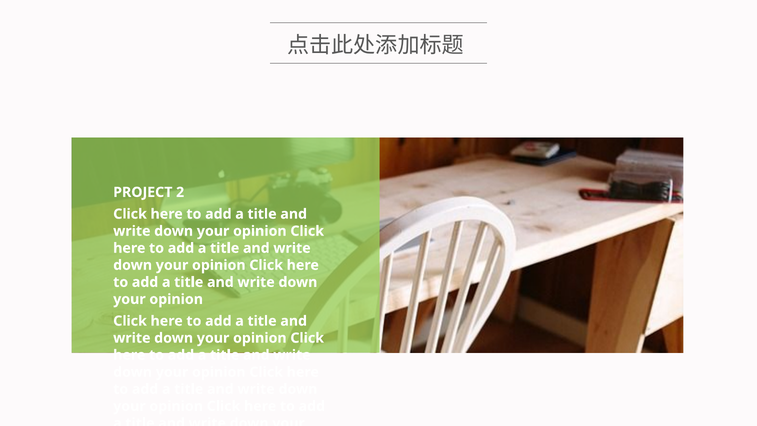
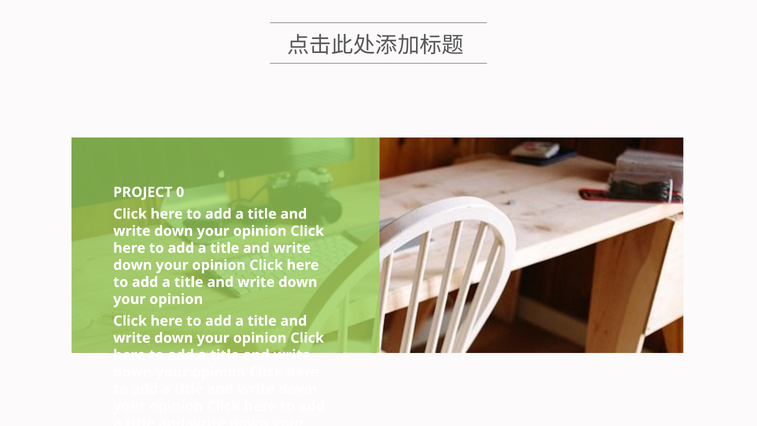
2: 2 -> 0 (180, 192)
